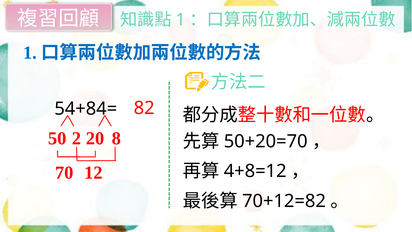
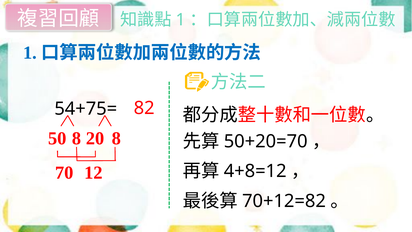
54+84=: 54+84= -> 54+75= (86, 109)
50 2: 2 -> 8 (76, 138)
